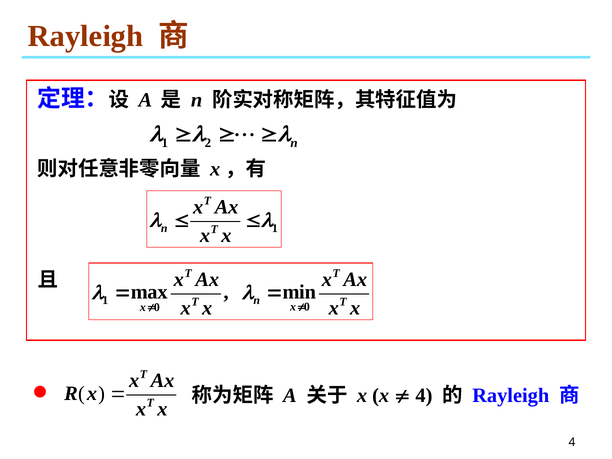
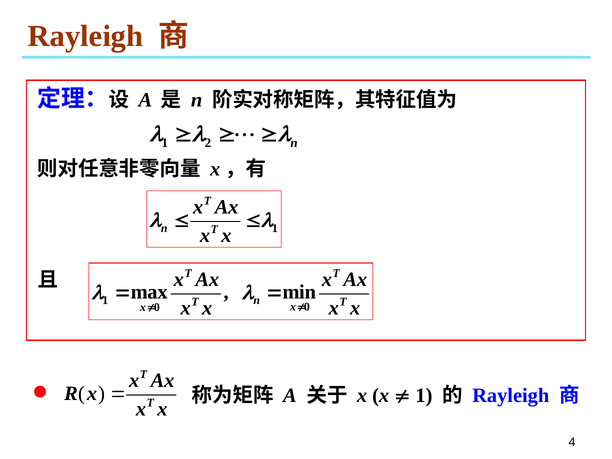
4: 4 -> 1 (424, 396)
